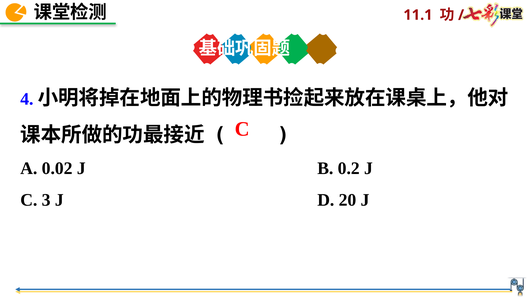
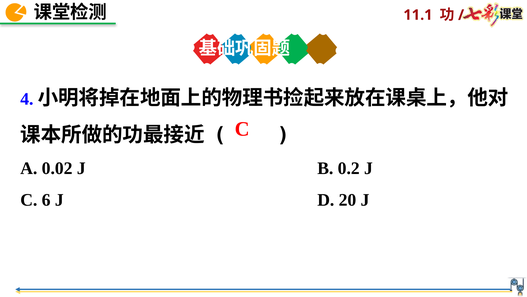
3: 3 -> 6 (46, 200)
